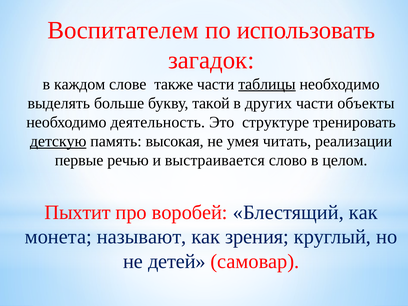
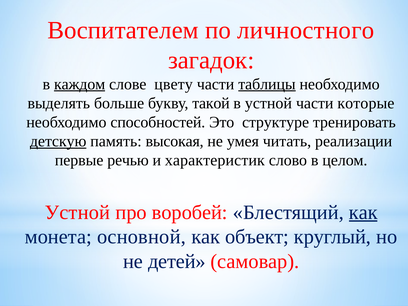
использовать: использовать -> личностного (306, 30)
каждом underline: none -> present (80, 84)
также: также -> цвету (174, 84)
в других: других -> устной (268, 103)
объекты: объекты -> которые (366, 103)
деятельность: деятельность -> способностей (158, 122)
выстраивается: выстраивается -> характеристик (215, 160)
Пыхтит: Пыхтит -> Устной (77, 212)
как underline: none -> present (363, 212)
называют: называют -> основной (142, 237)
зрения: зрения -> объект (257, 237)
